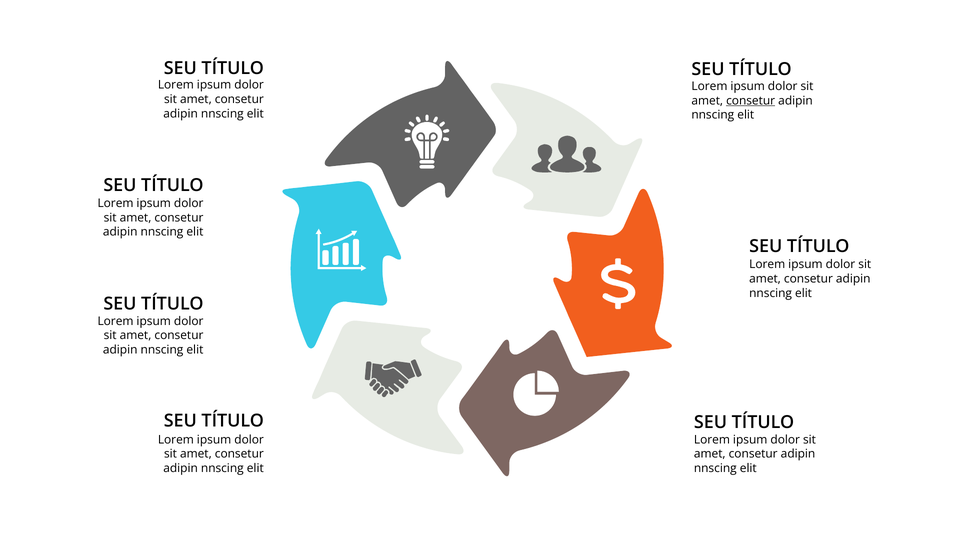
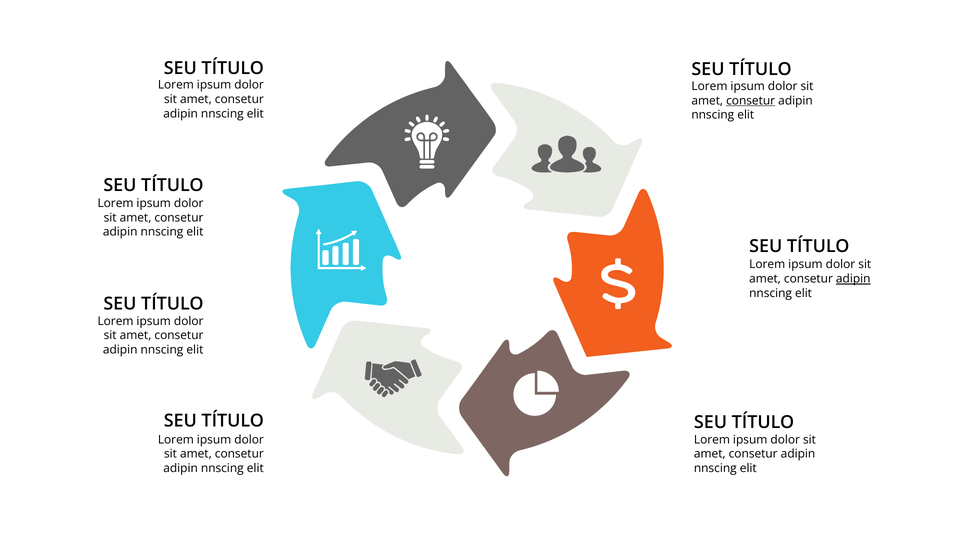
adipin underline: none -> present (853, 279)
